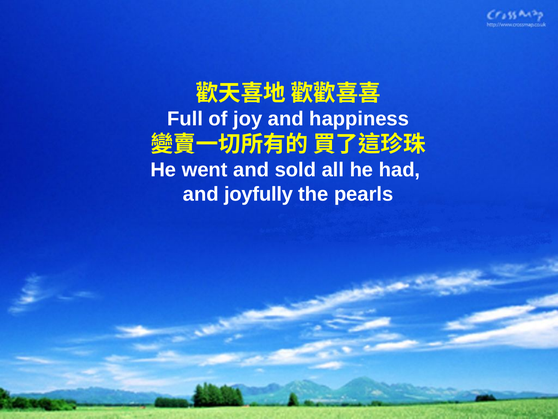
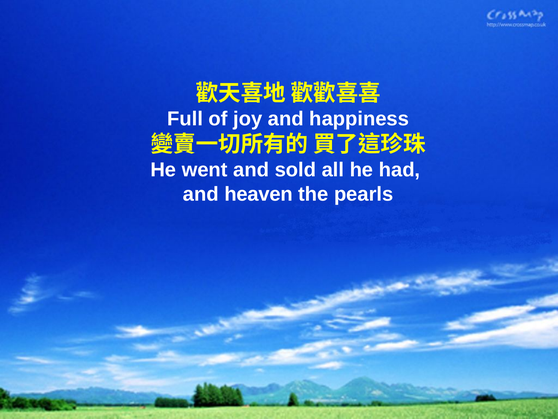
joyfully: joyfully -> heaven (259, 194)
